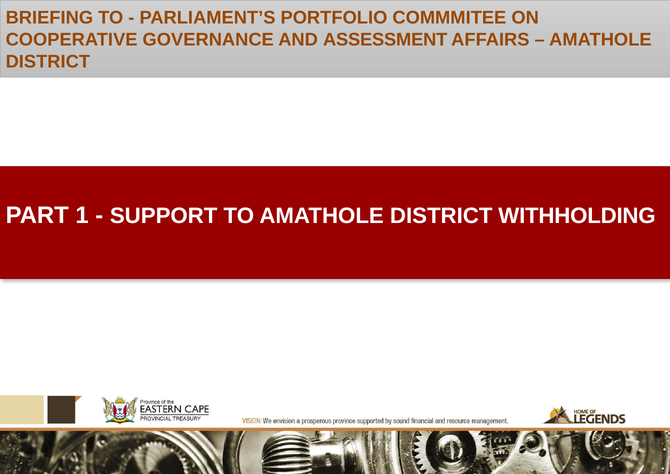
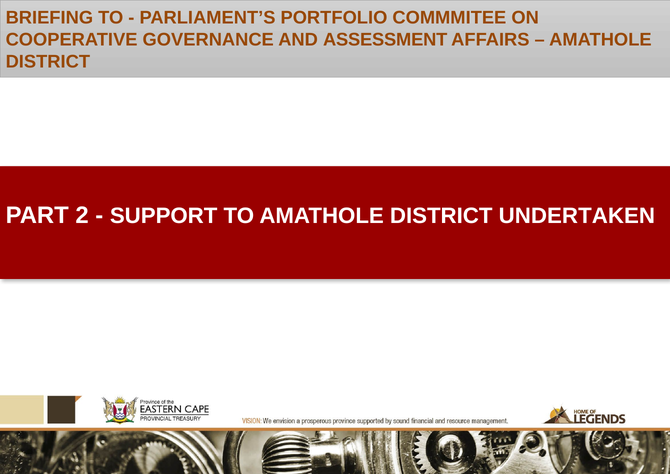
1: 1 -> 2 (82, 215)
WITHHOLDING: WITHHOLDING -> UNDERTAKEN (577, 216)
